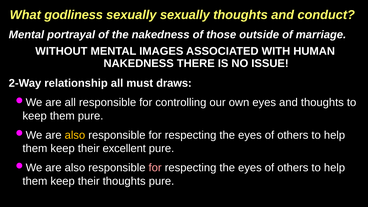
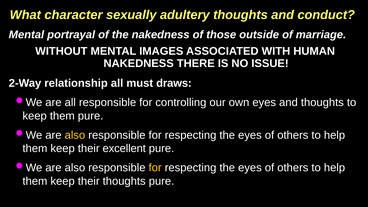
godliness: godliness -> character (73, 15)
sexually sexually: sexually -> adultery (185, 15)
for colour: pink -> yellow (155, 168)
